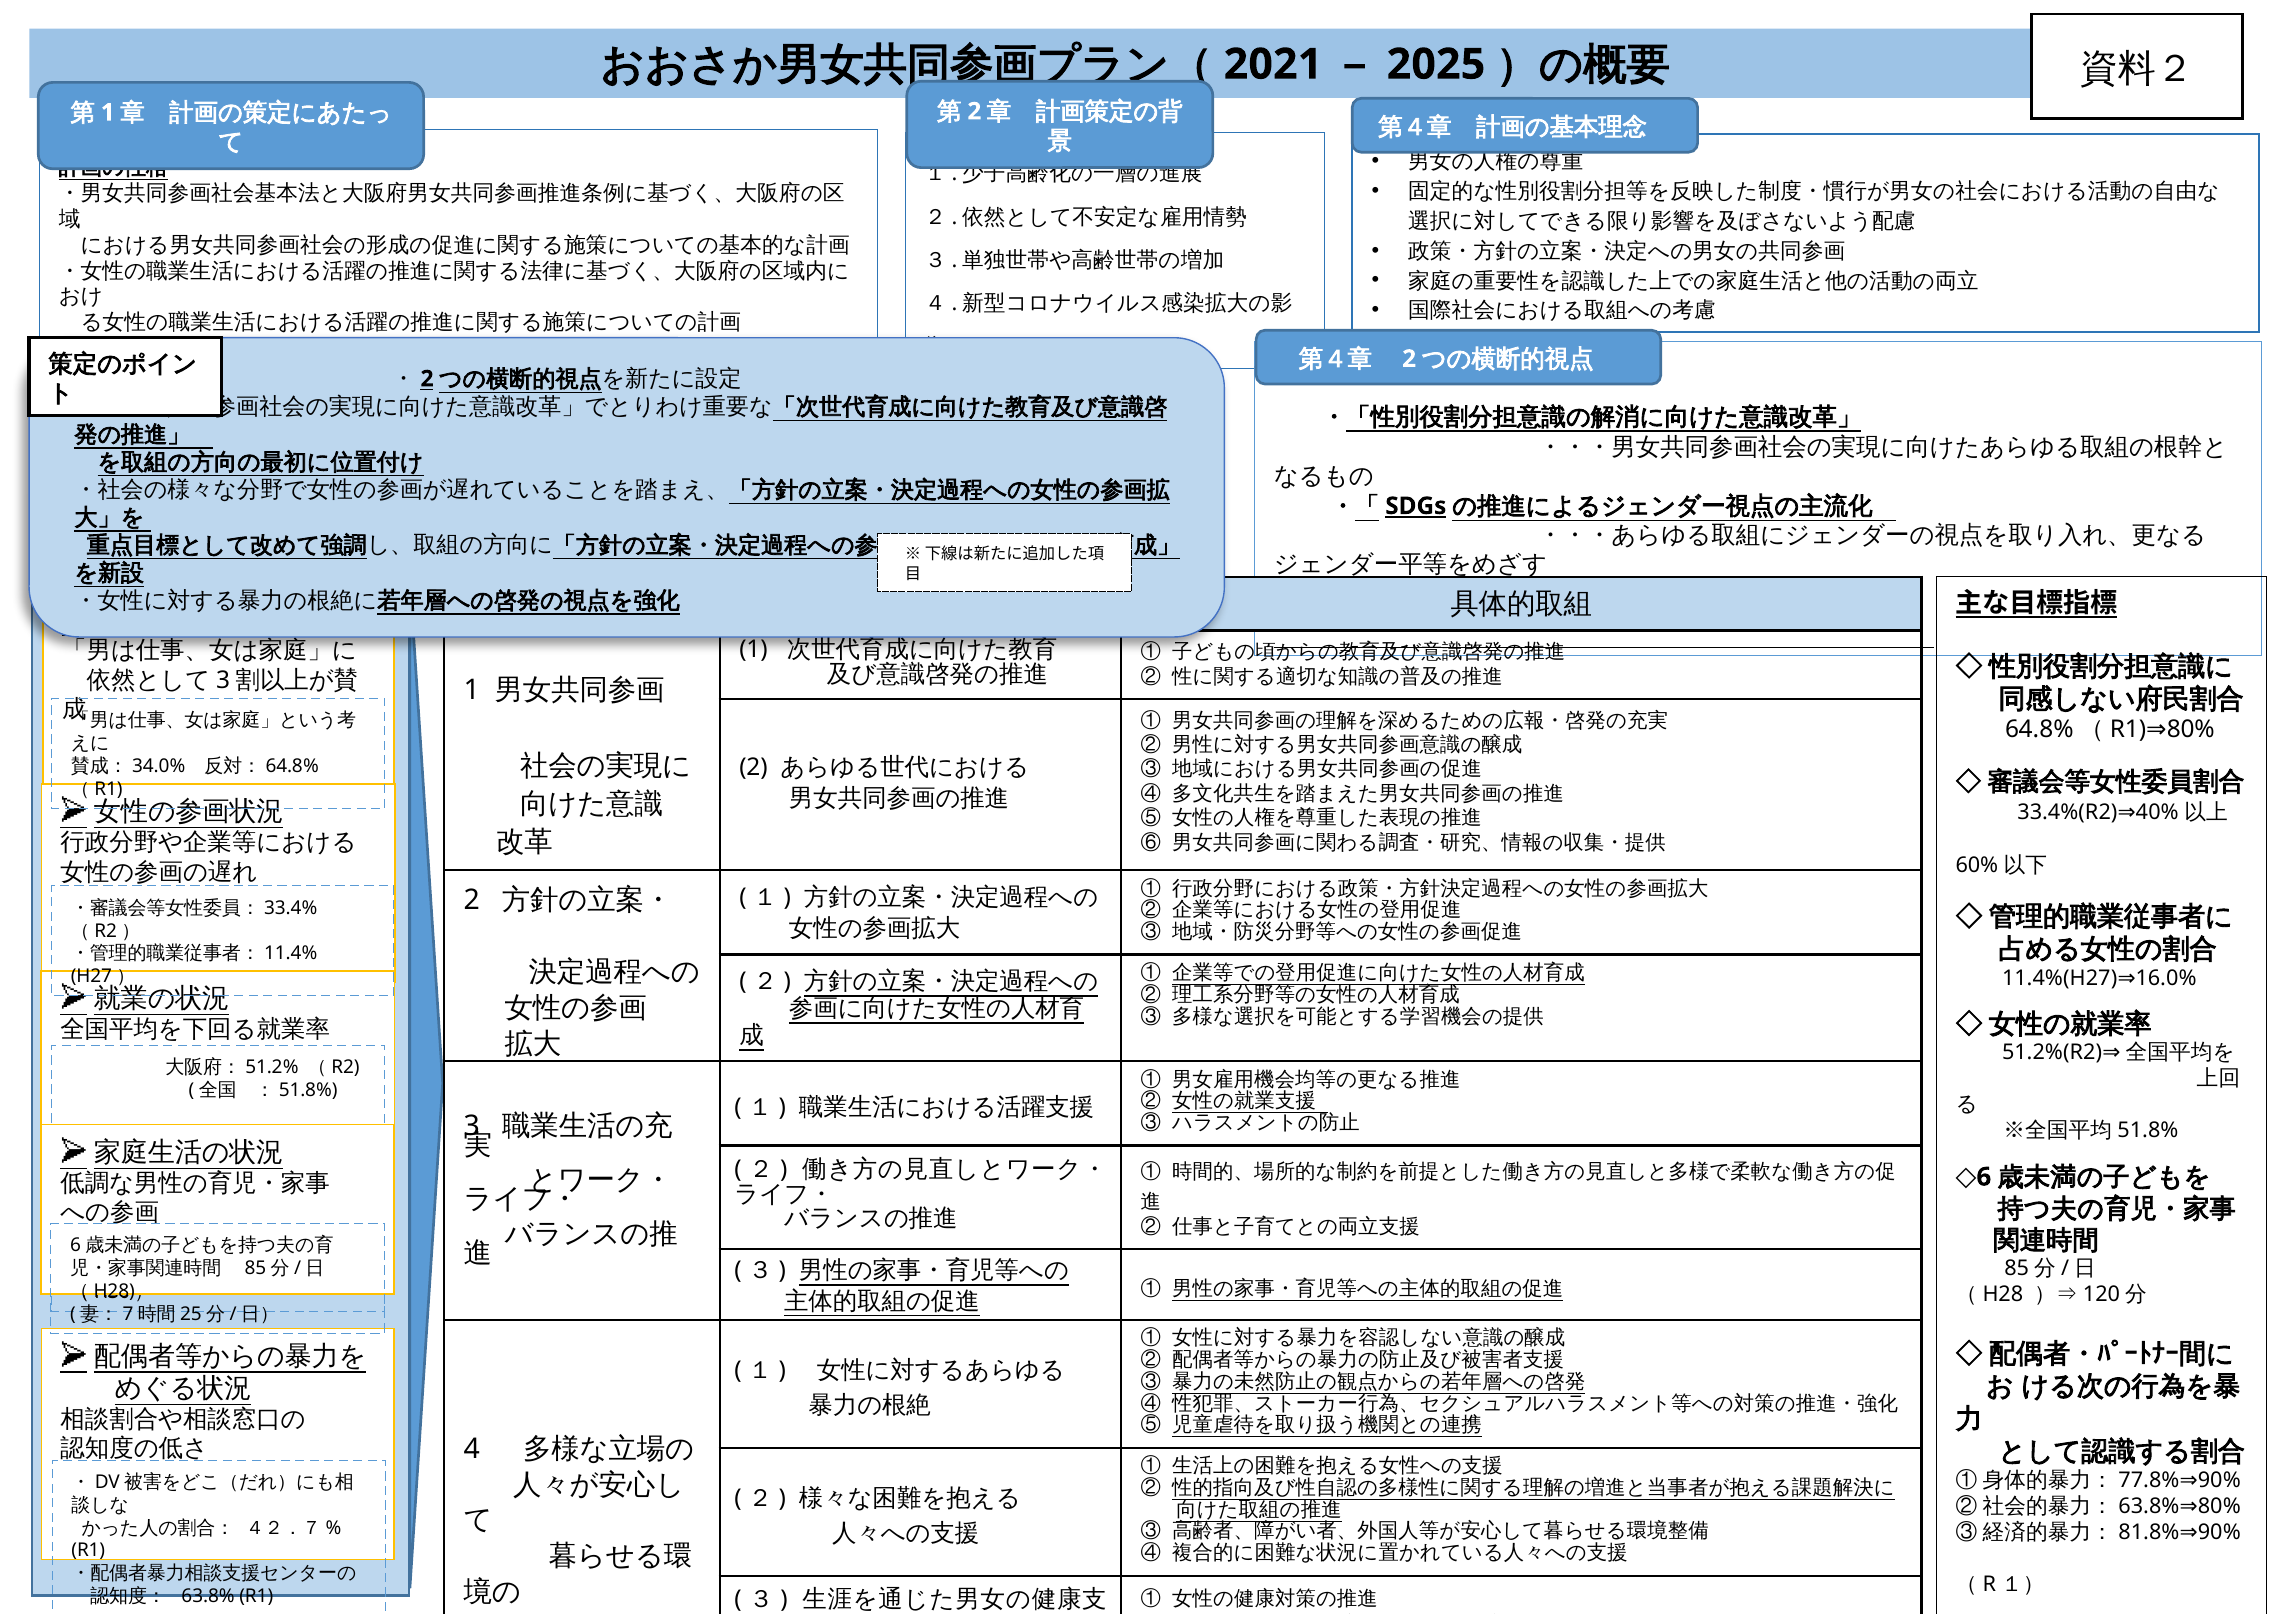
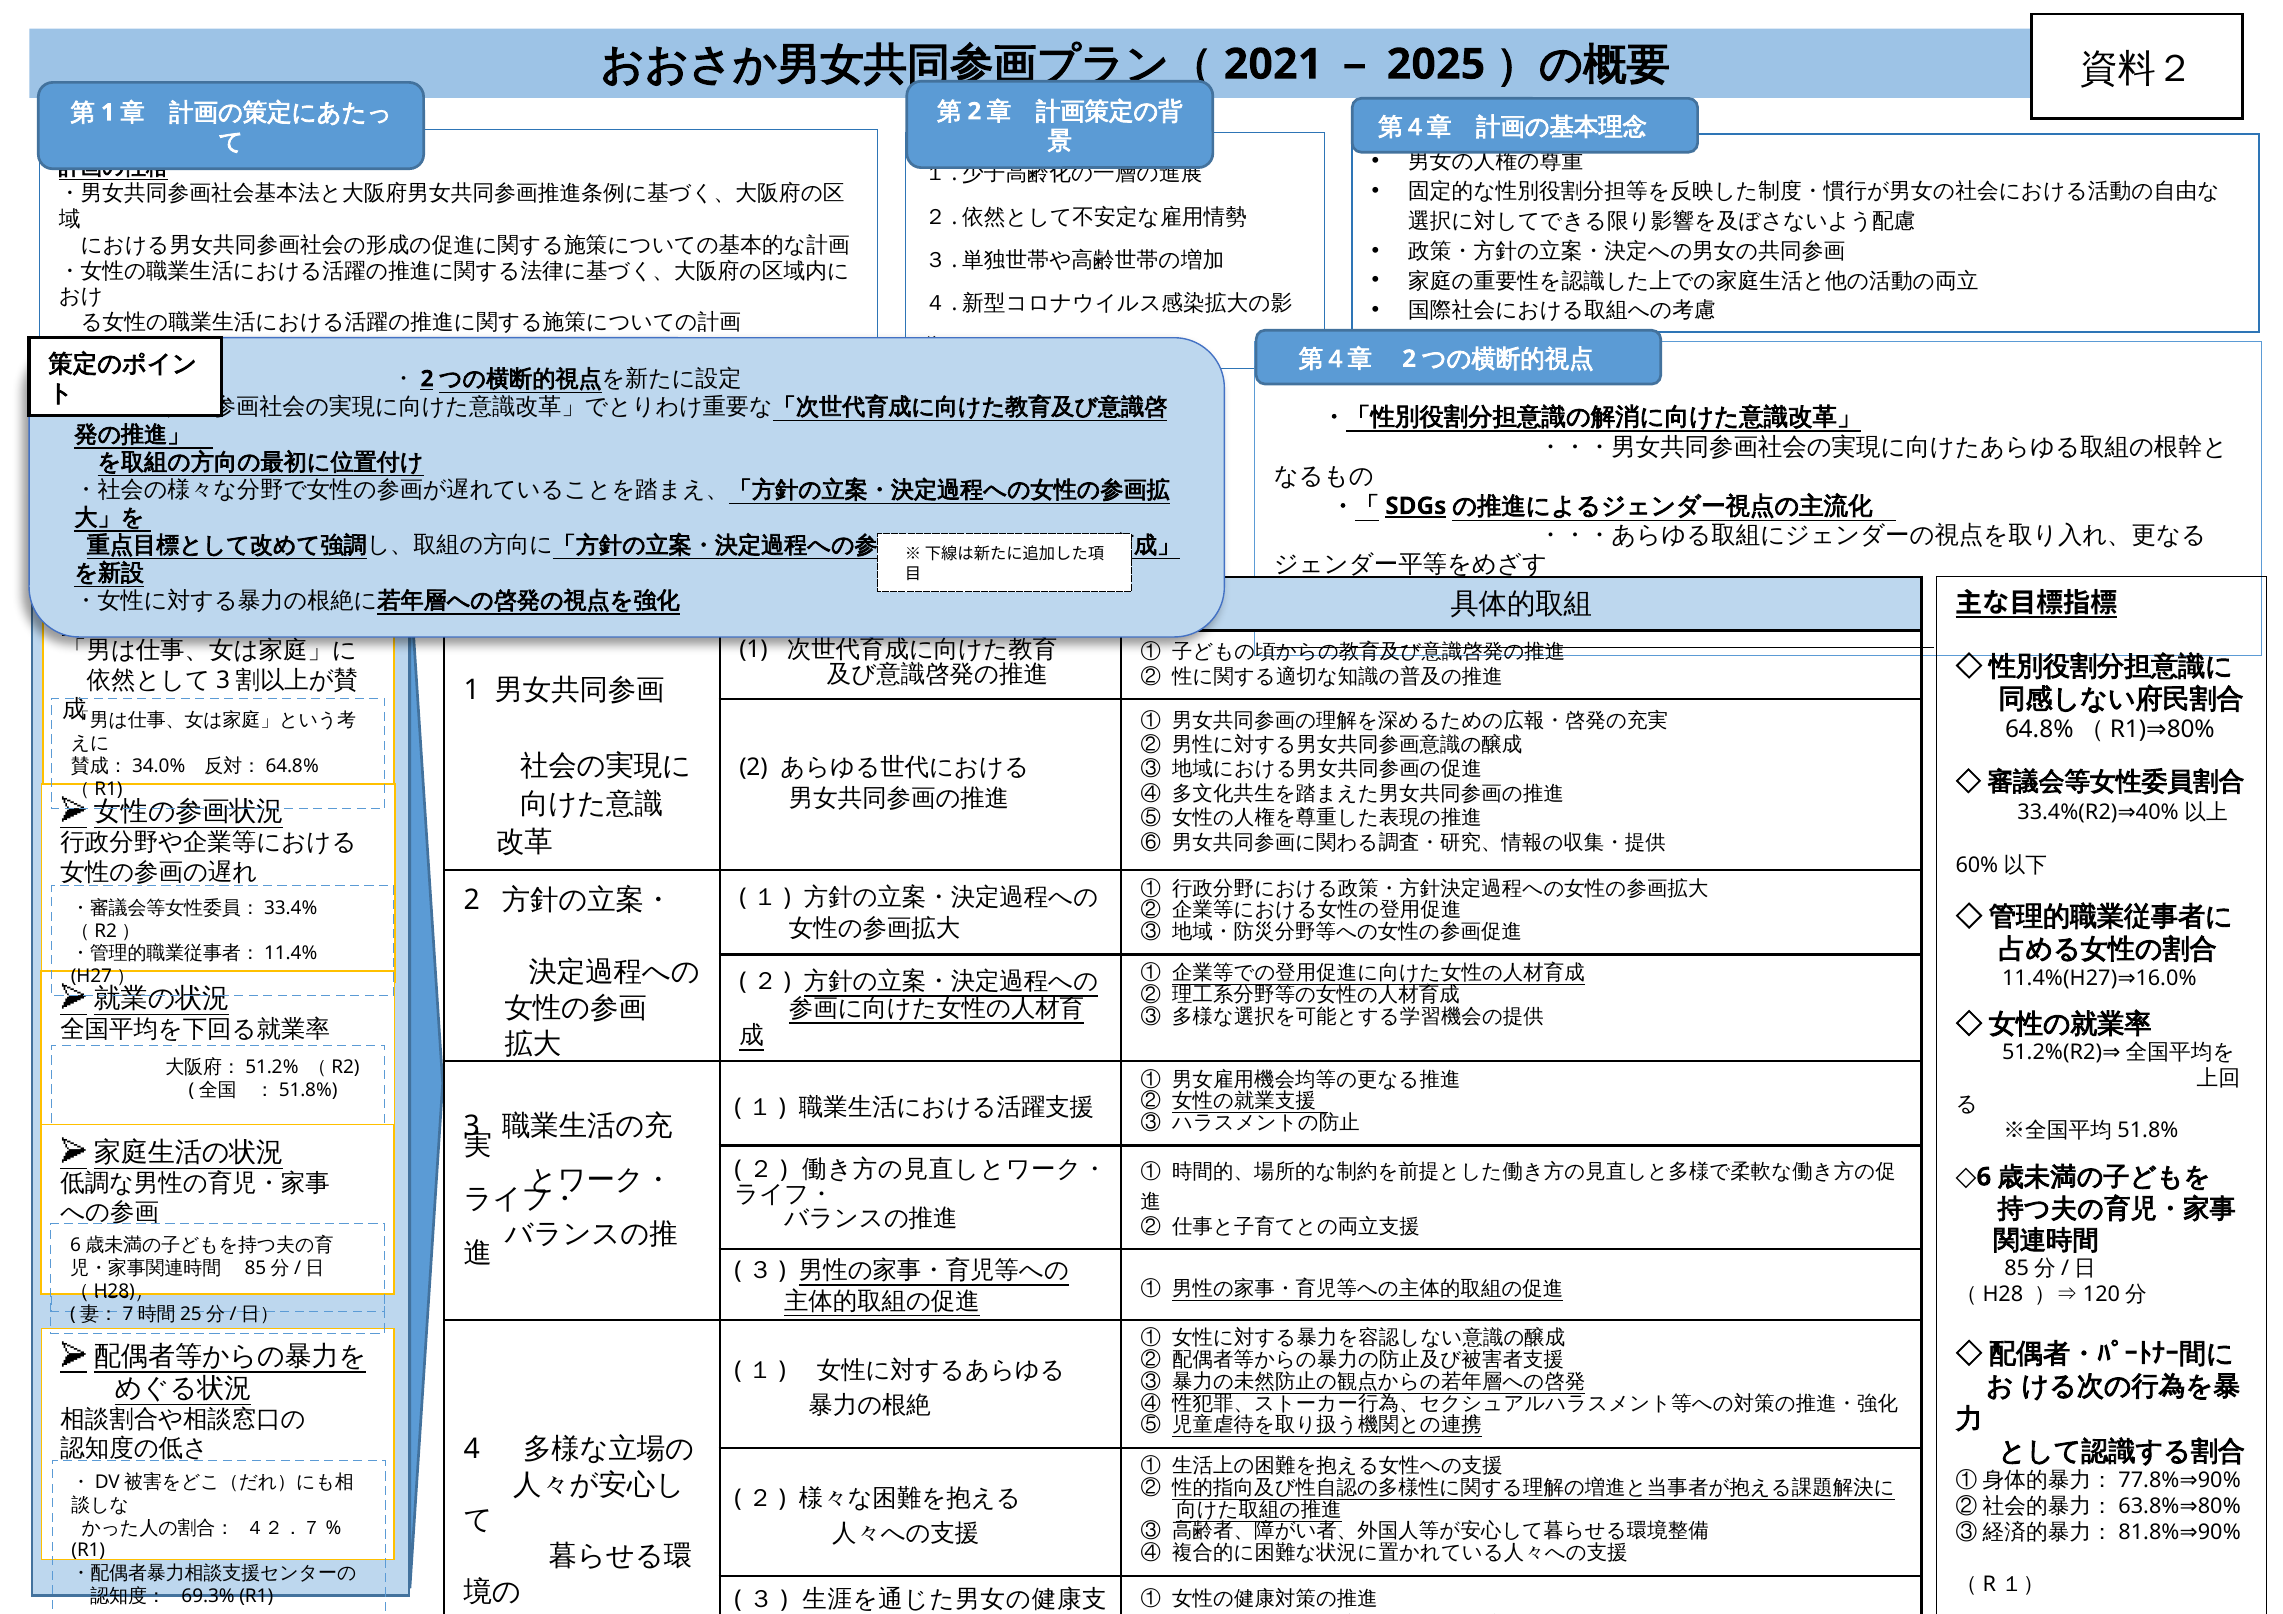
63.8%: 63.8% -> 69.3% (208, 1596)
